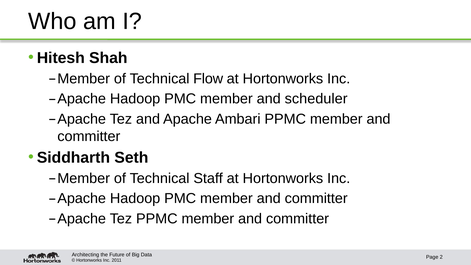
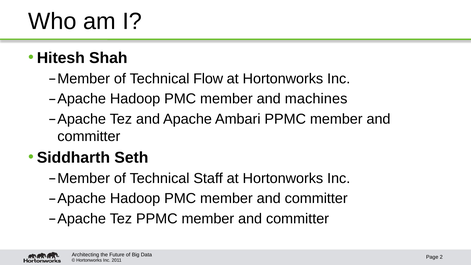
scheduler: scheduler -> machines (316, 99)
